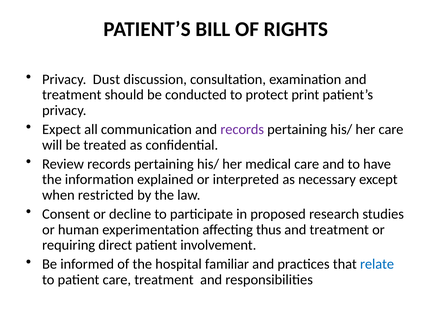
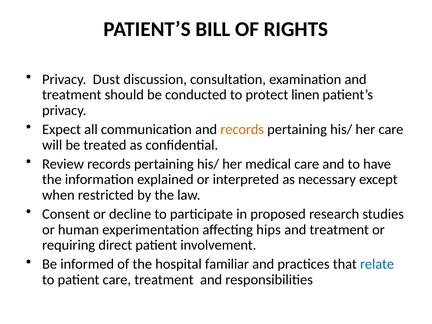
print: print -> linen (305, 95)
records colour: purple -> orange (242, 129)
thus: thus -> hips (269, 230)
